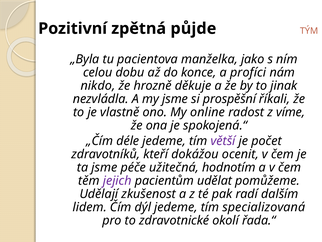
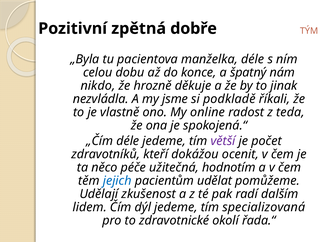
půjde: půjde -> dobře (194, 28)
manželka jako: jako -> déle (253, 59)
profíci: profíci -> špatný (248, 72)
prospěšní: prospěšní -> podkladě (229, 99)
víme: víme -> teda (290, 112)
ta jsme: jsme -> něco (104, 167)
jejich colour: purple -> blue (117, 180)
